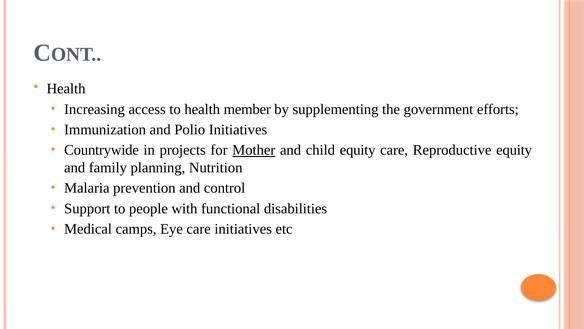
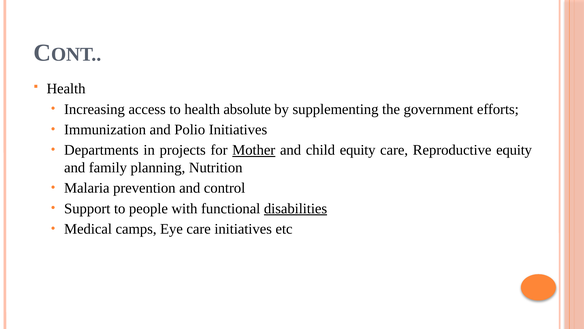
member: member -> absolute (247, 109)
Countrywide: Countrywide -> Departments (101, 150)
disabilities underline: none -> present (296, 208)
